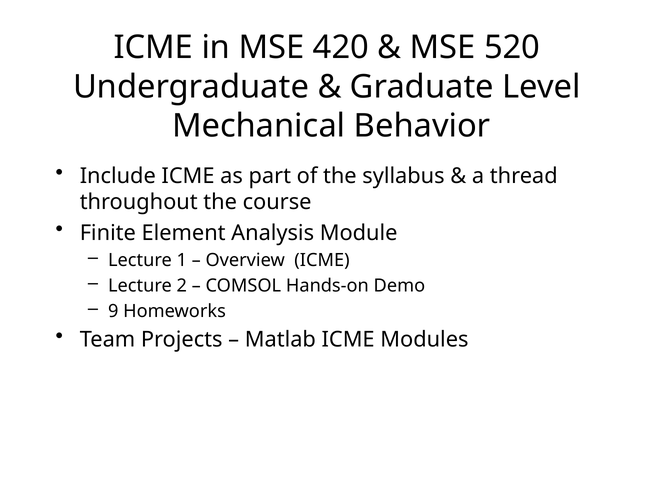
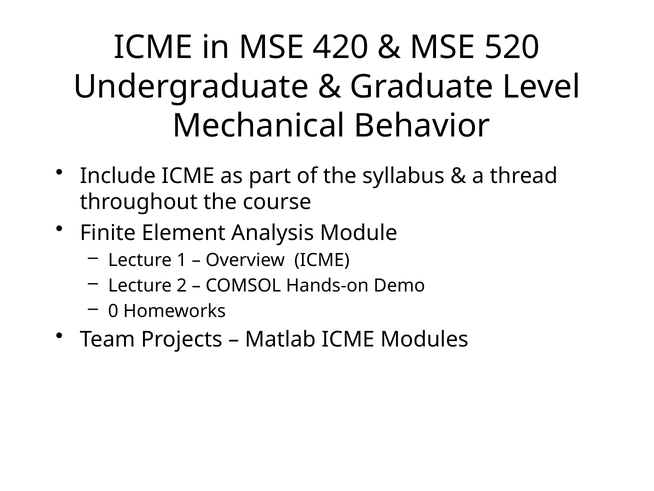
9: 9 -> 0 (113, 311)
